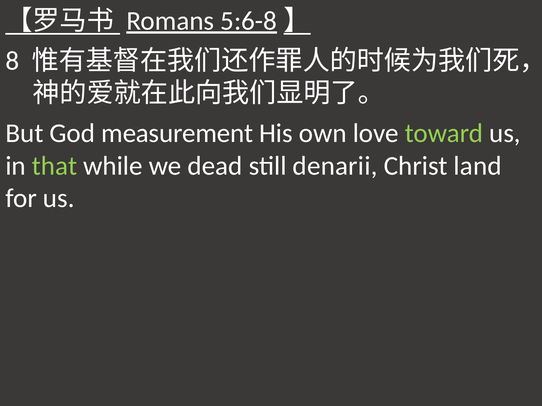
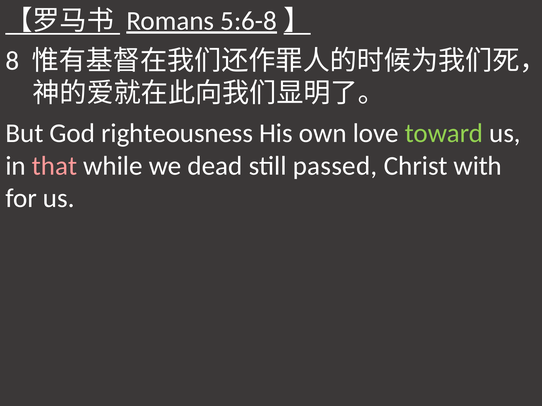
measurement: measurement -> righteousness (177, 133)
that colour: light green -> pink (55, 166)
denarii: denarii -> passed (335, 166)
land: land -> with (478, 166)
